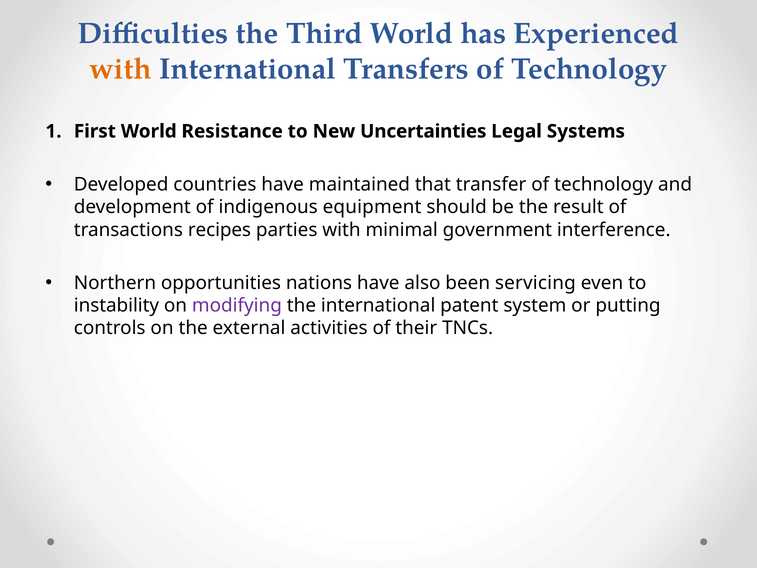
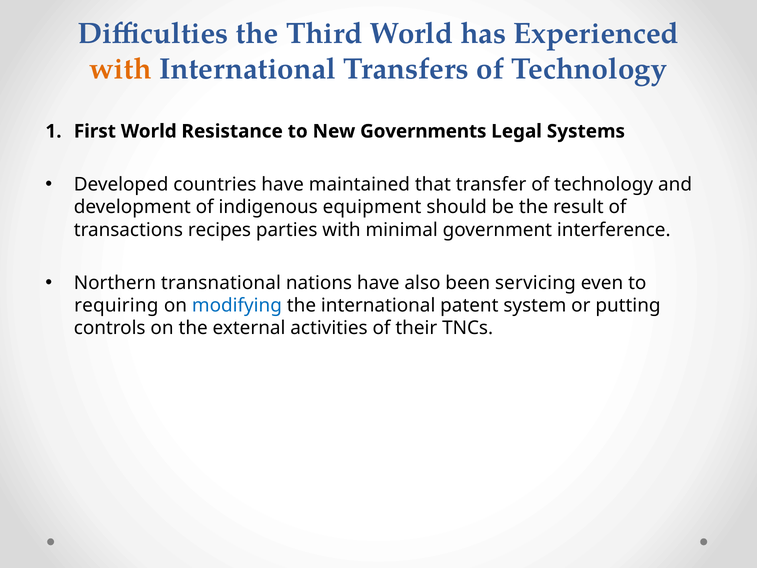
Uncertainties: Uncertainties -> Governments (423, 131)
opportunities: opportunities -> transnational (221, 283)
instability: instability -> requiring (116, 305)
modifying colour: purple -> blue (237, 305)
